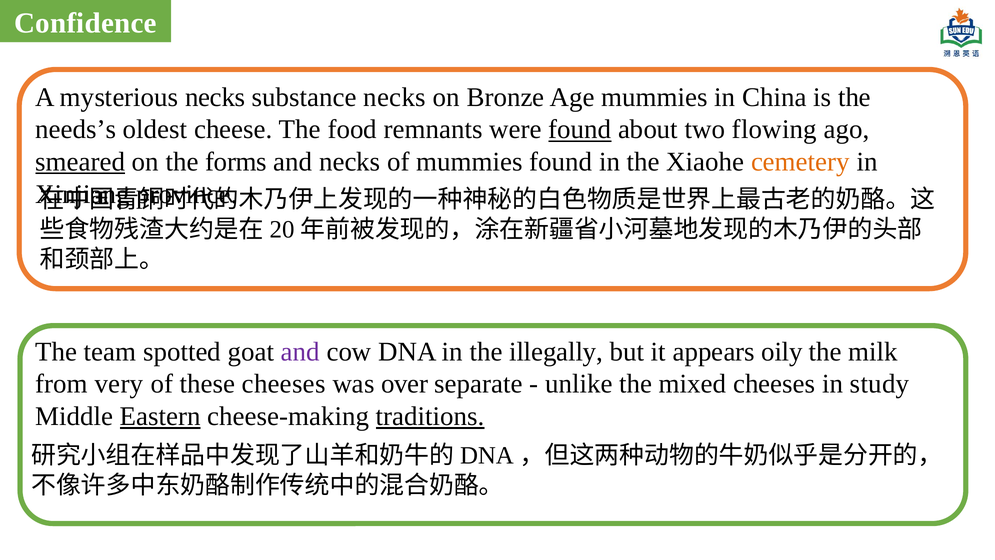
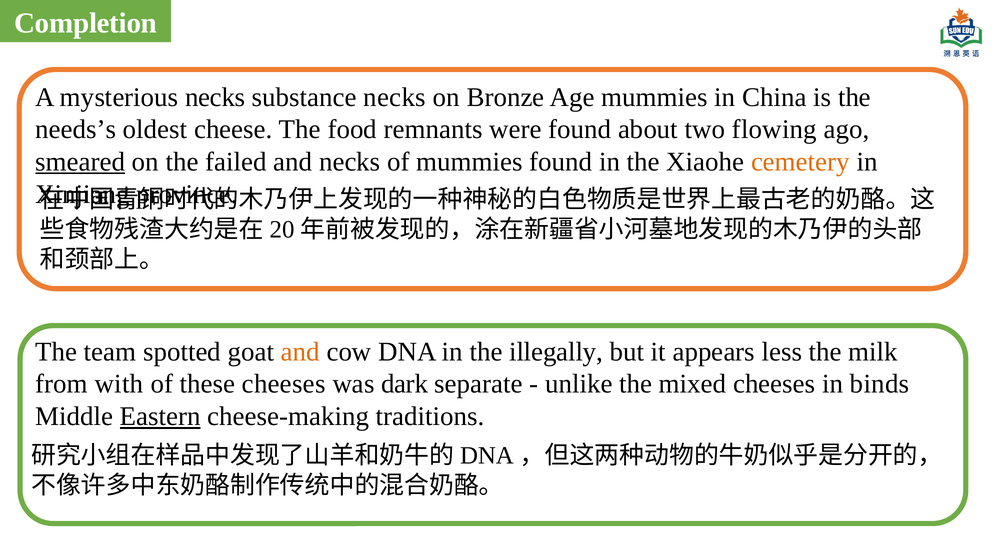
Confidence: Confidence -> Completion (86, 23)
found underline: present -> none (580, 129)
forms: forms -> failed (236, 162)
and colour: purple -> orange (300, 351)
oily: oily -> less (782, 351)
very: very -> with (119, 384)
over: over -> dark (405, 384)
study: study -> binds (880, 384)
traditions underline: present -> none (430, 416)
